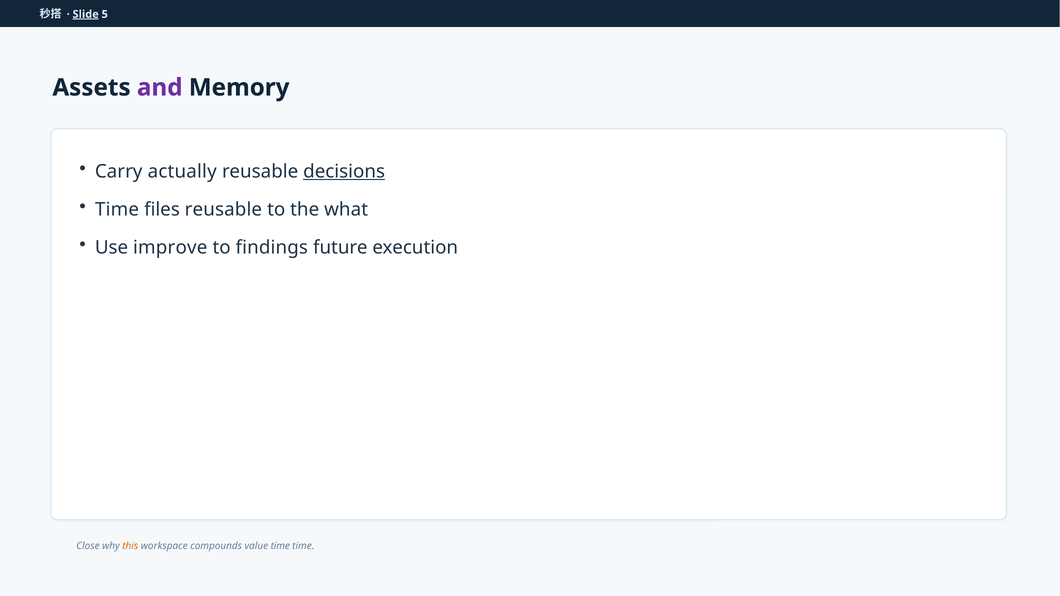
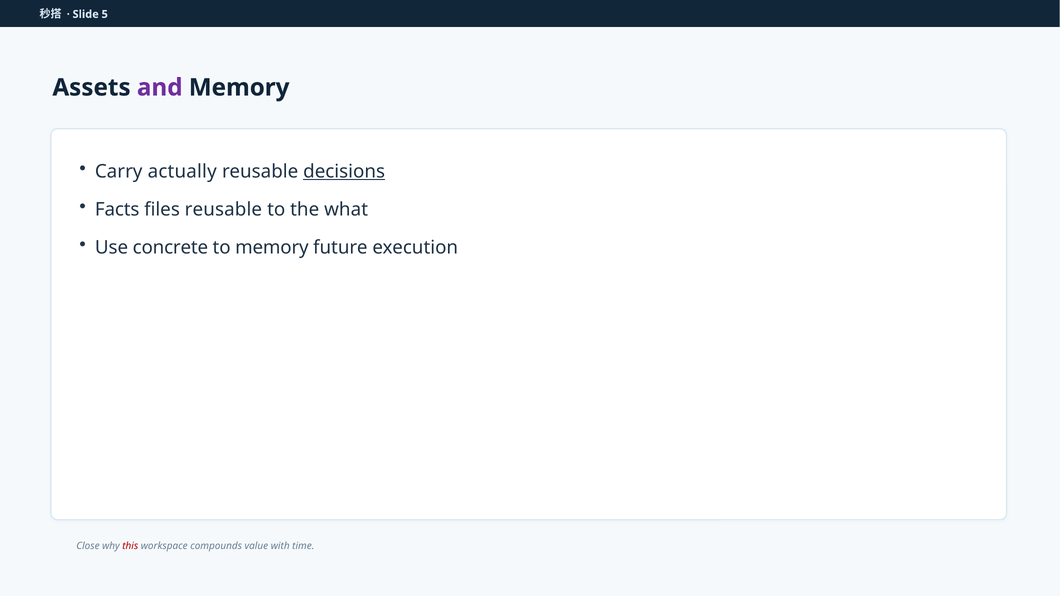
Slide underline: present -> none (86, 14)
Time: Time -> Facts (117, 210)
improve: improve -> concrete (170, 248)
to findings: findings -> memory (272, 248)
this colour: orange -> red (130, 546)
value time: time -> with (280, 546)
